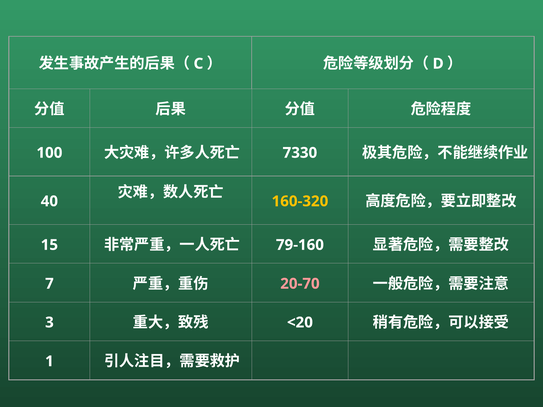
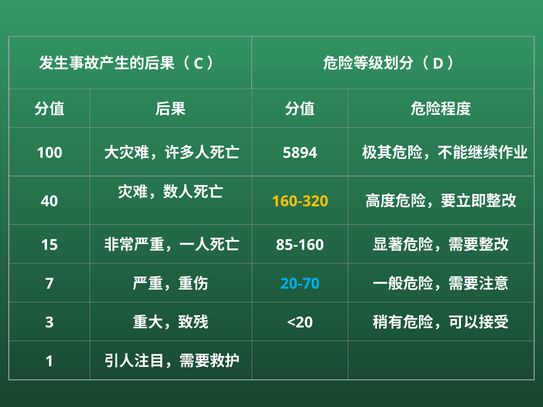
7330: 7330 -> 5894 (300, 153)
79-160: 79-160 -> 85-160 (300, 245)
20-70 colour: pink -> light blue (300, 284)
